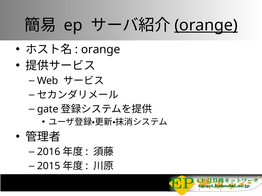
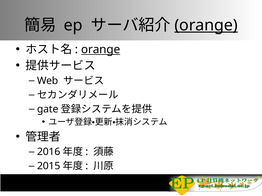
orange underline: none -> present (101, 50)
